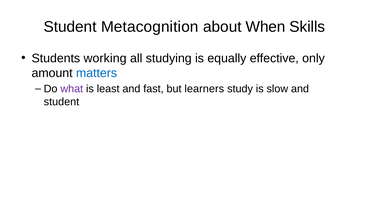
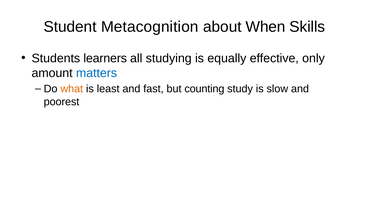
working: working -> learners (105, 58)
what colour: purple -> orange (72, 89)
learners: learners -> counting (204, 89)
student: student -> poorest (62, 102)
